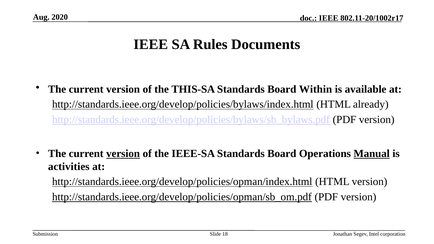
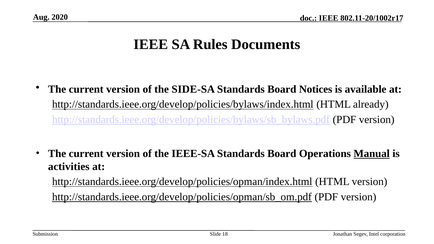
THIS-SA: THIS-SA -> SIDE-SA (193, 89)
Within: Within -> Notices (316, 89)
version underline: present -> none (123, 154)
